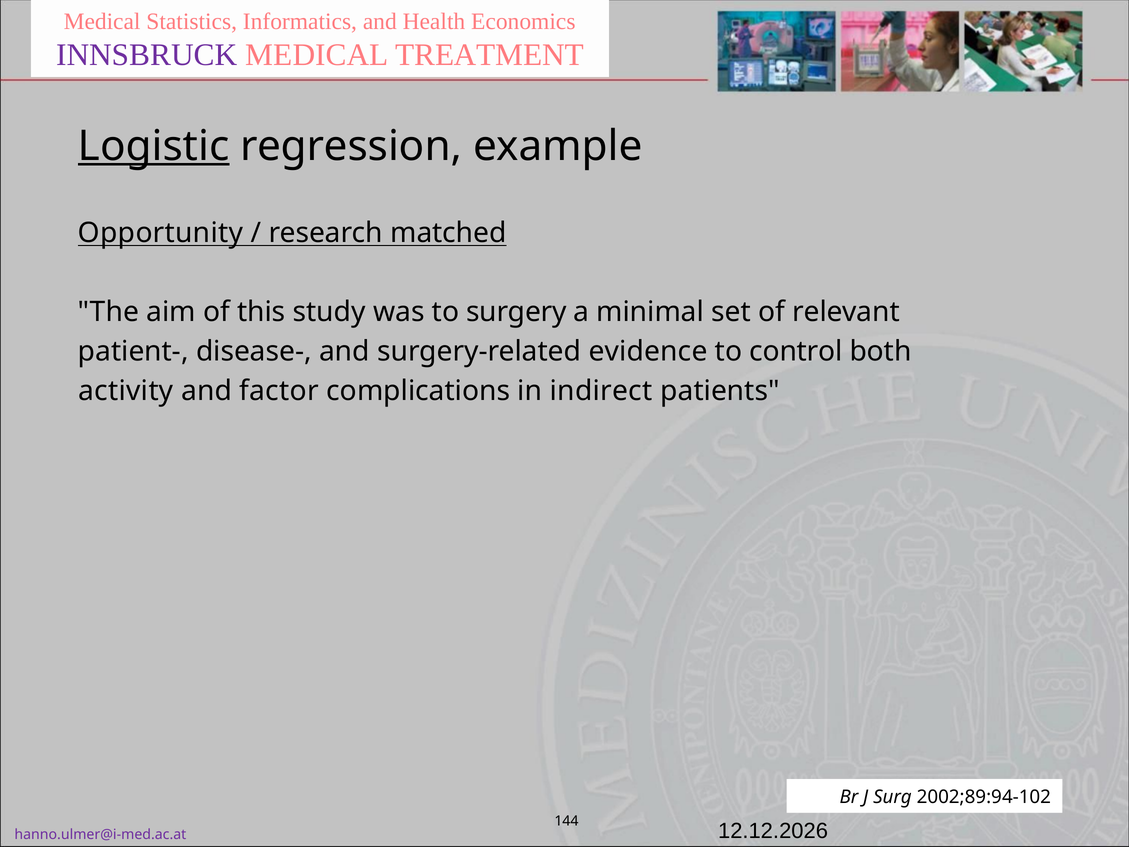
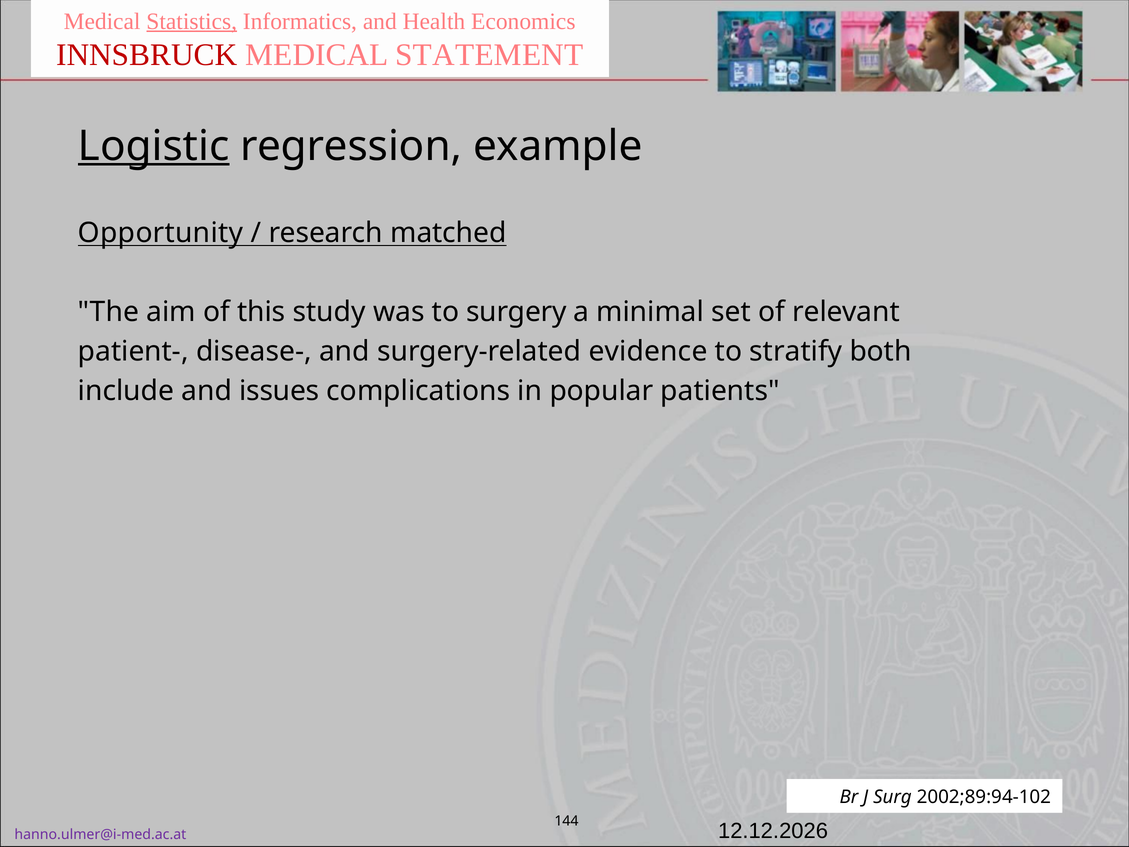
Statistics underline: none -> present (192, 21)
INNSBRUCK colour: purple -> red (147, 55)
TREATMENT: TREATMENT -> STATEMENT (489, 55)
control: control -> stratify (796, 351)
activity: activity -> include (126, 391)
factor: factor -> issues (279, 391)
indirect: indirect -> popular (601, 391)
